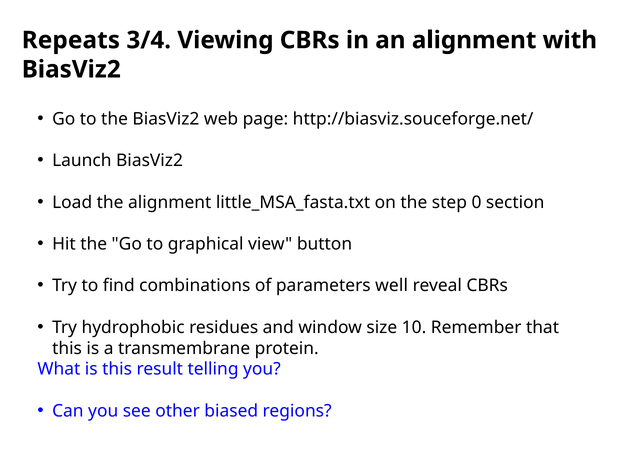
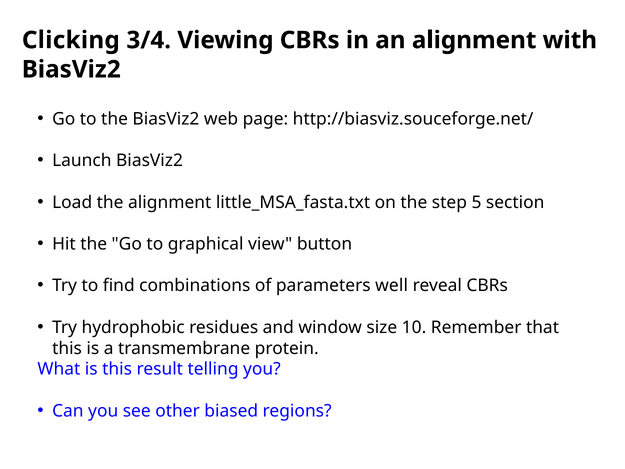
Repeats: Repeats -> Clicking (71, 40)
0: 0 -> 5 (476, 202)
